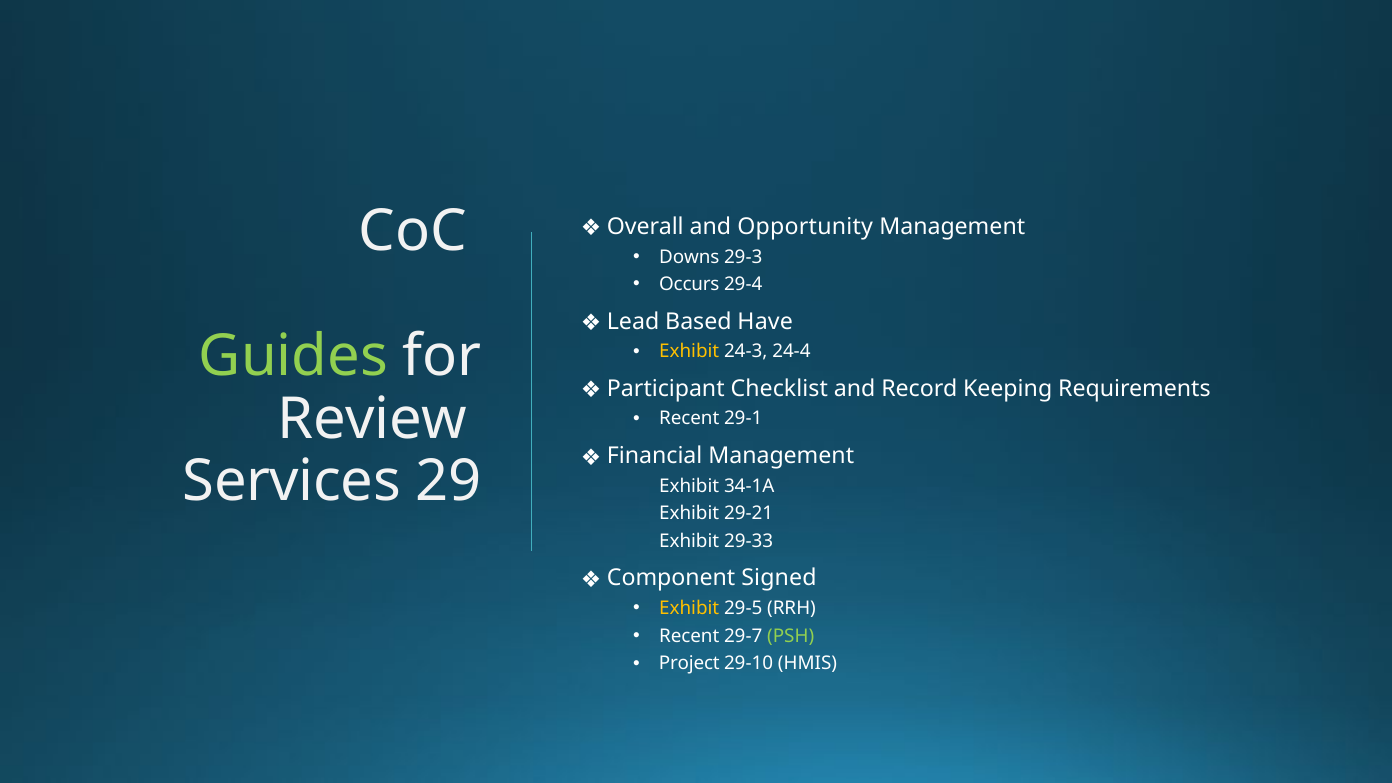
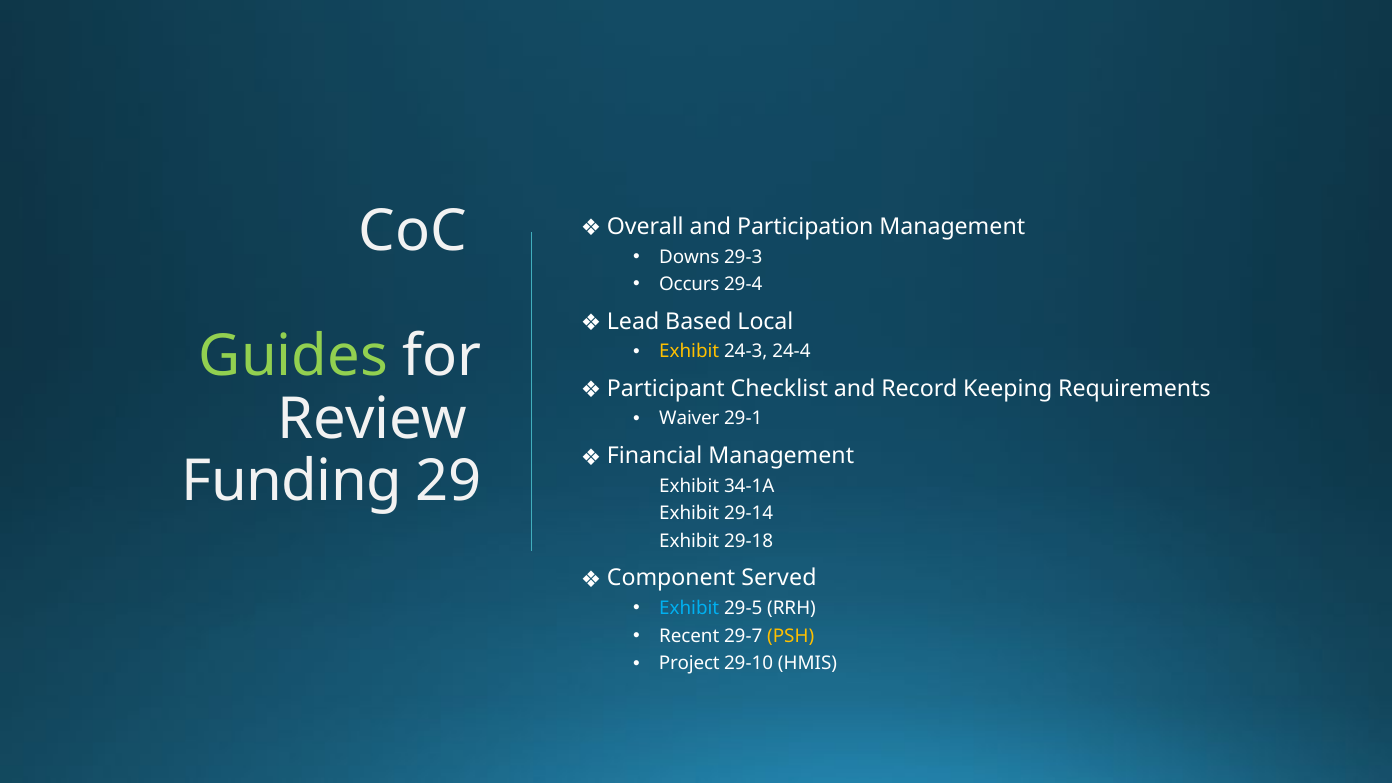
Opportunity: Opportunity -> Participation (805, 227)
Have: Have -> Local (765, 322)
Recent: Recent -> Waiver (689, 419)
Services: Services -> Funding (292, 481)
29-21: 29-21 -> 29-14 (749, 514)
29-33: 29-33 -> 29-18 (749, 541)
Signed: Signed -> Served (779, 578)
Exhibit colour: yellow -> light blue (689, 608)
PSH colour: light green -> yellow (791, 636)
